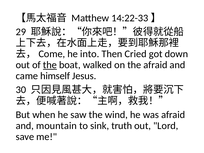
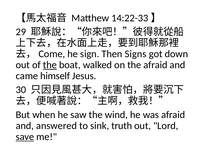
into: into -> sign (90, 54)
Cried: Cried -> Signs (136, 54)
mountain: mountain -> answered (57, 126)
save underline: none -> present (25, 137)
